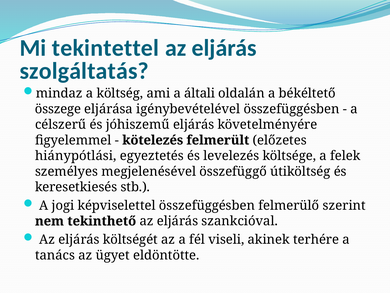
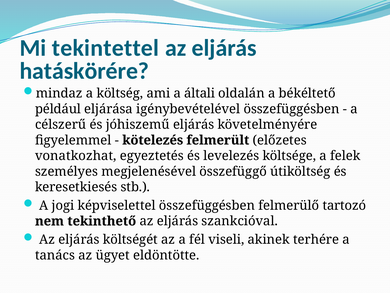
szolgáltatás: szolgáltatás -> hatáskörére (84, 71)
összege: összege -> például (58, 109)
hiánypótlási: hiánypótlási -> vonatkozhat (76, 156)
szerint: szerint -> tartozó (344, 205)
